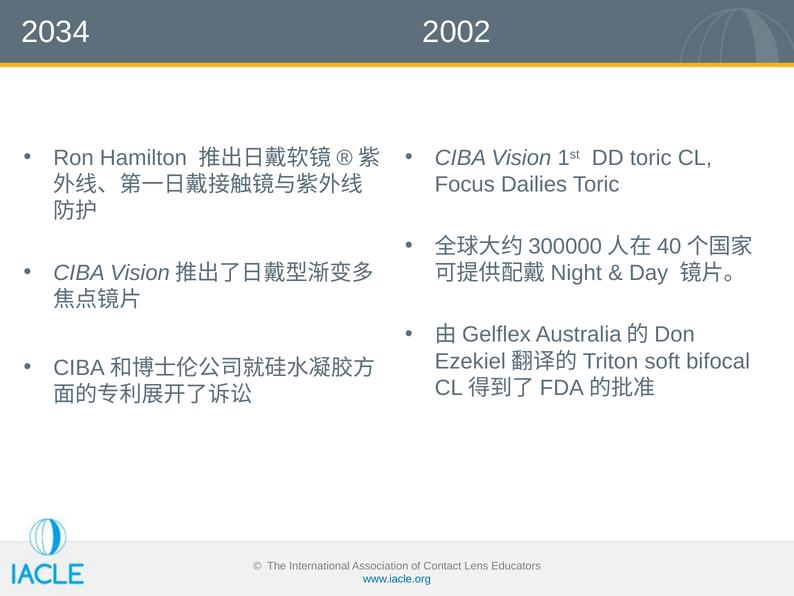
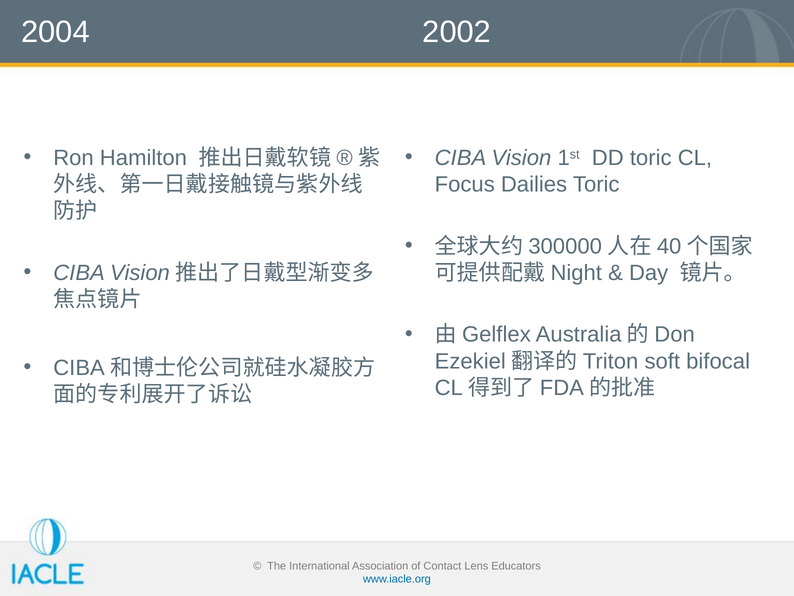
2034: 2034 -> 2004 (55, 32)
